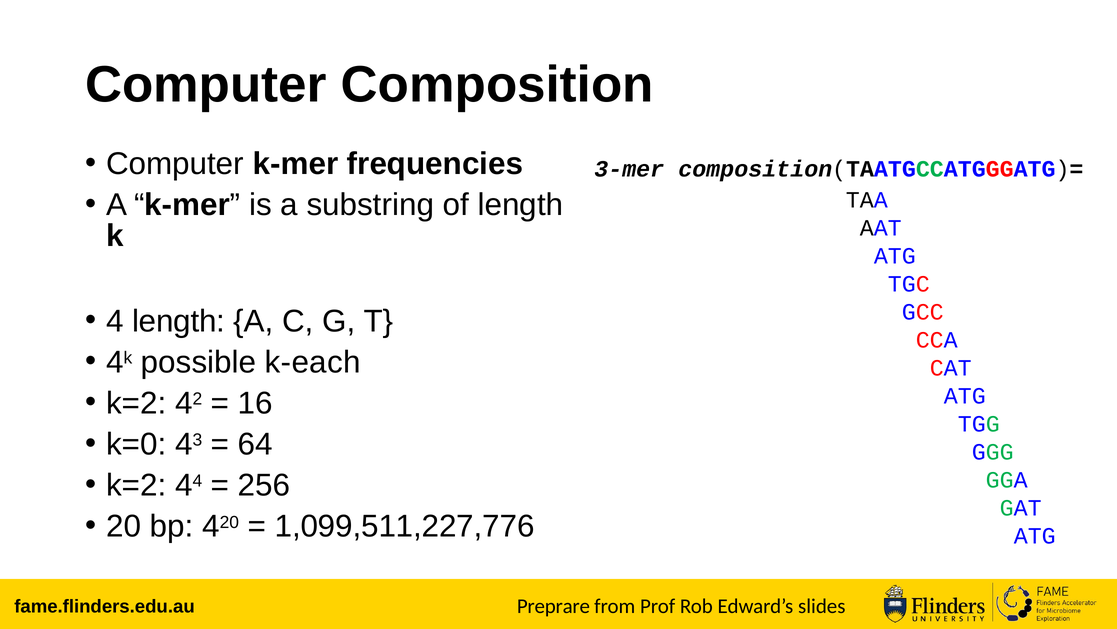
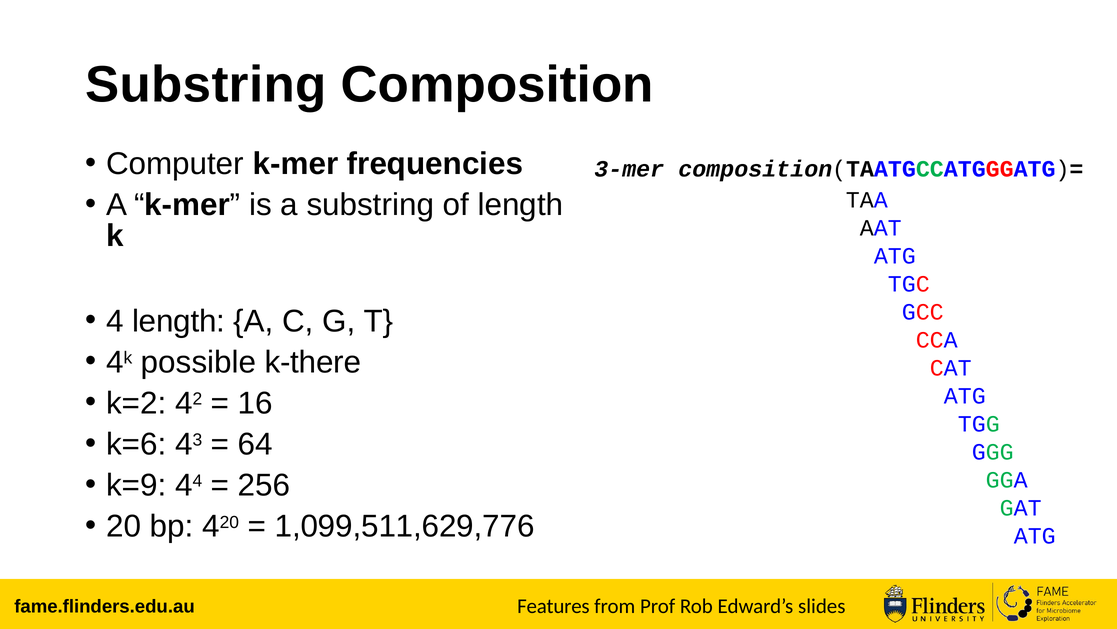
Computer: Computer -> Substring (206, 85)
k-each: k-each -> k-there (313, 362)
k=0: k=0 -> k=6 (136, 444)
k=2: k=2 -> k=9 (136, 485)
1,099,511,227,776: 1,099,511,227,776 -> 1,099,511,629,776 (405, 526)
Preprare: Preprare -> Features (553, 605)
